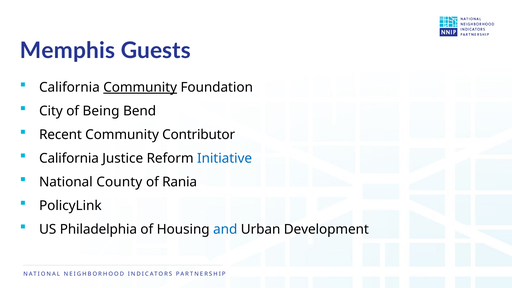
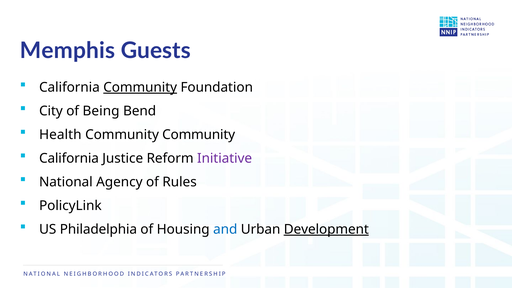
Recent: Recent -> Health (60, 135)
Community Contributor: Contributor -> Community (199, 135)
Initiative colour: blue -> purple (225, 158)
County: County -> Agency (119, 182)
Rania: Rania -> Rules (180, 182)
Development underline: none -> present (326, 229)
